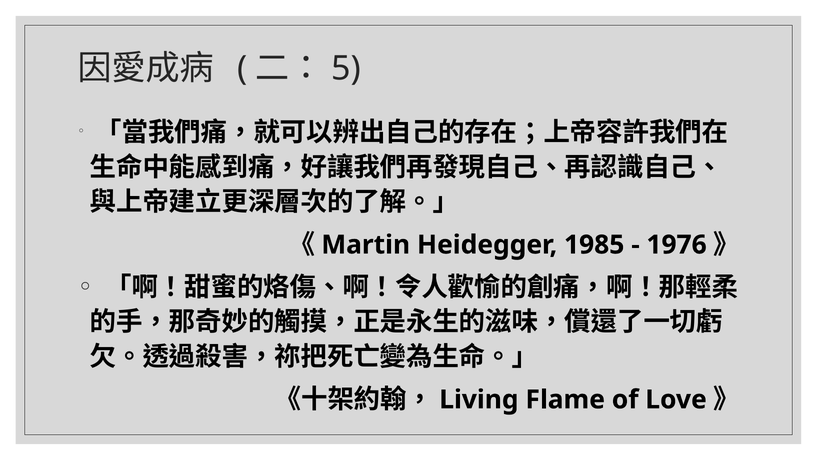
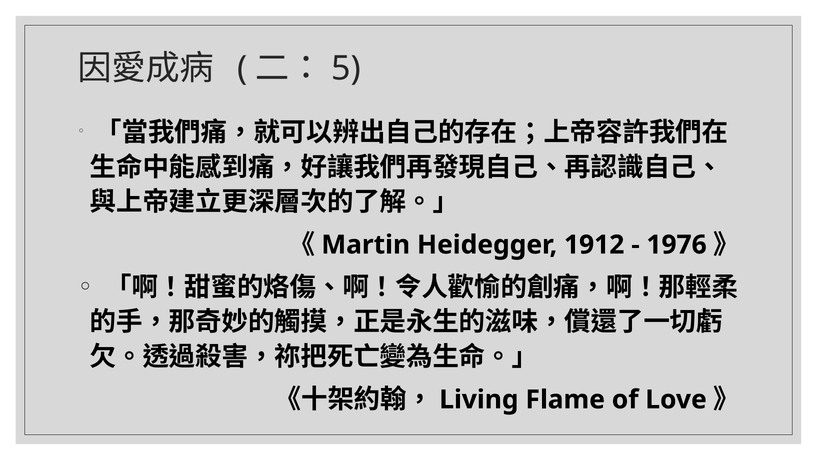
1985: 1985 -> 1912 (594, 245)
